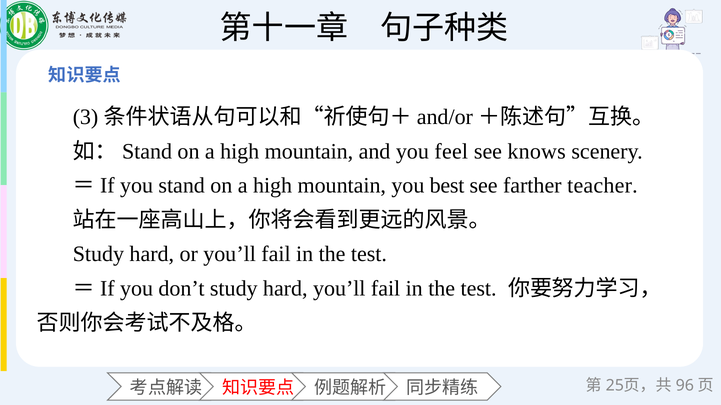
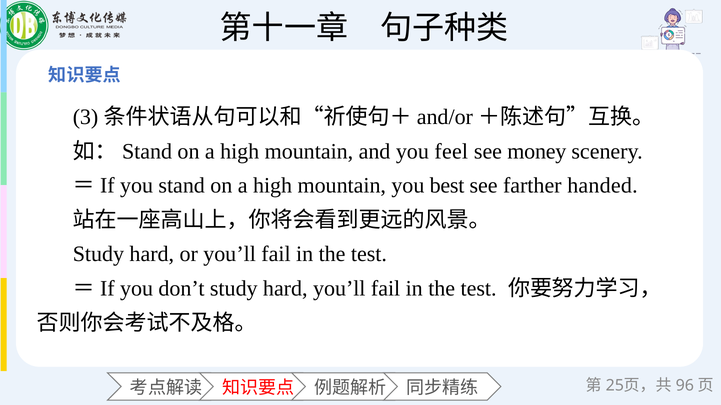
knows: knows -> money (537, 152)
teacher: teacher -> handed (602, 186)
